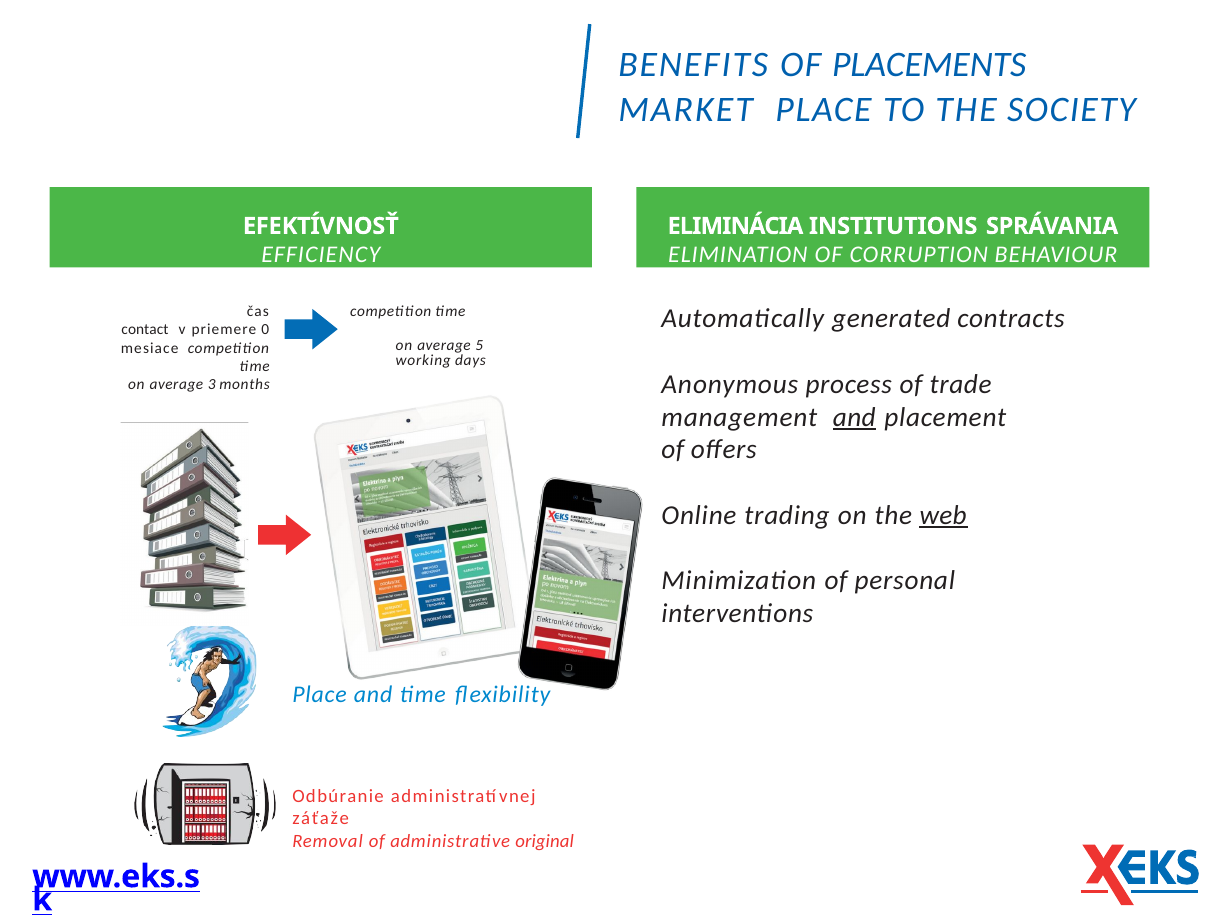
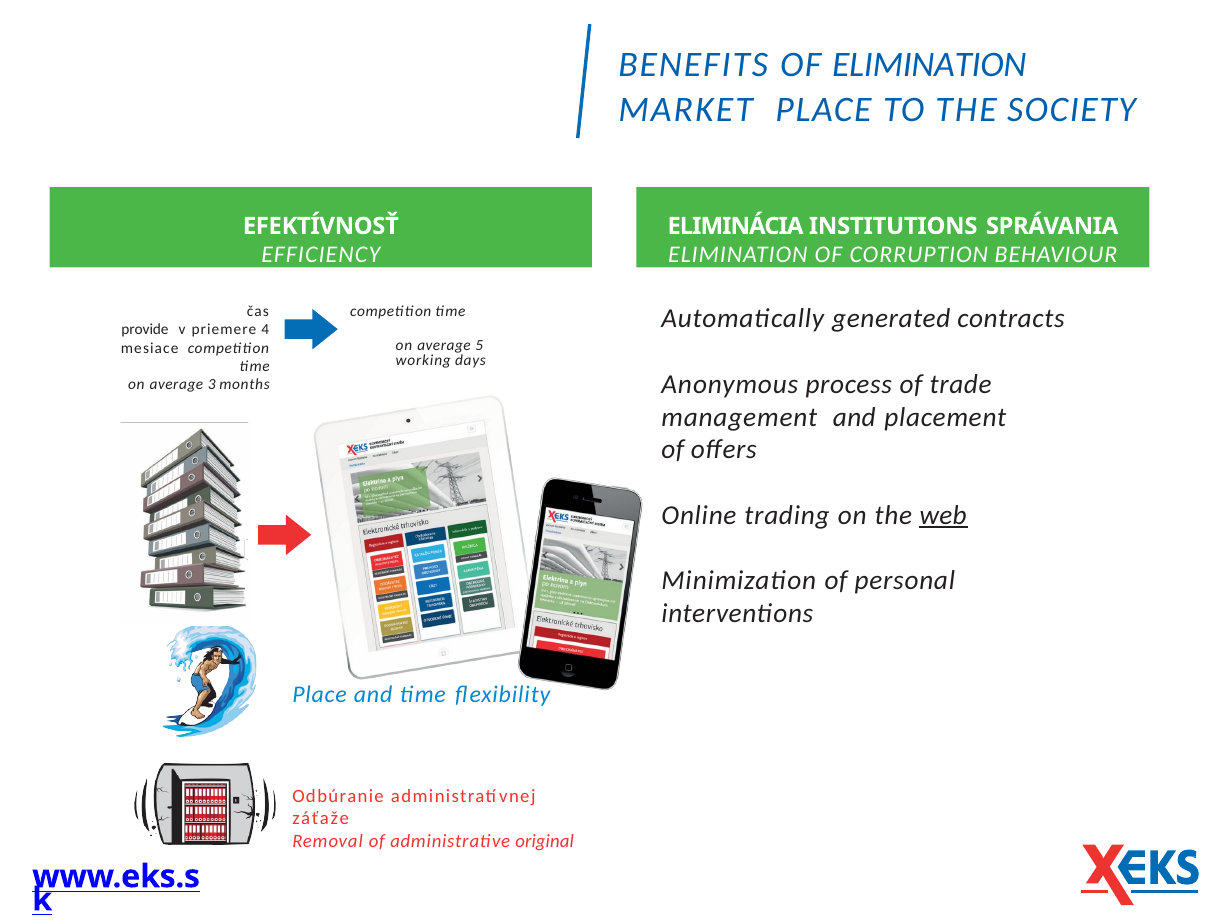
OF PLACEMENTS: PLACEMENTS -> ELIMINATION (929, 65)
contact: contact -> provide (145, 329)
0: 0 -> 4 (265, 329)
and underline: present -> none (854, 417)
